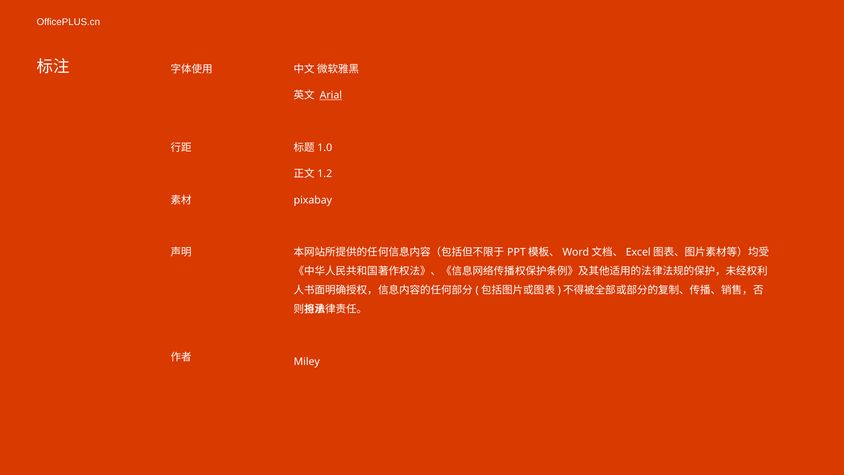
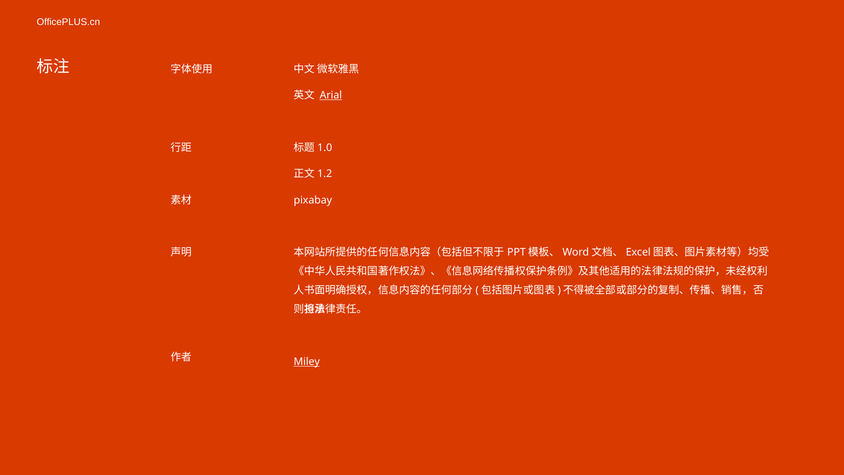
Miley underline: none -> present (307, 362)
